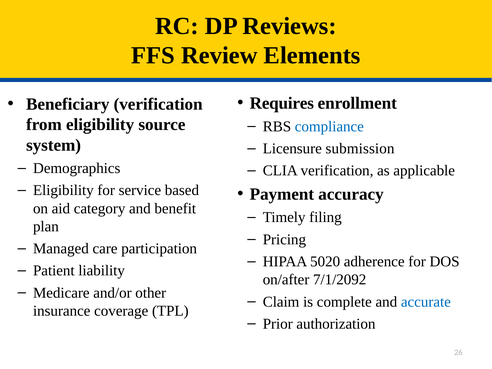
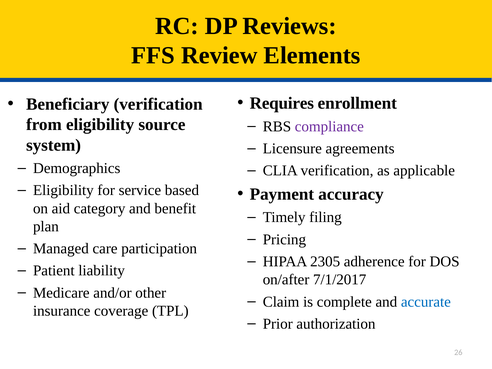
compliance colour: blue -> purple (329, 126)
submission: submission -> agreements (360, 149)
5020: 5020 -> 2305 (325, 262)
7/1/2092: 7/1/2092 -> 7/1/2017 (340, 280)
